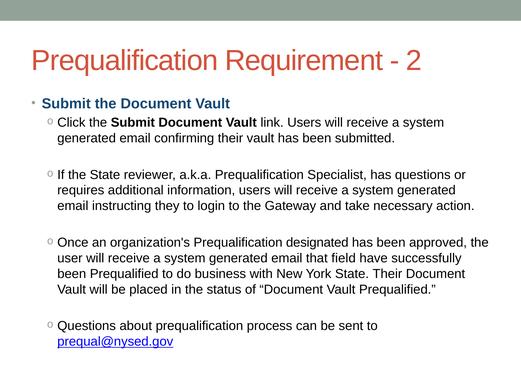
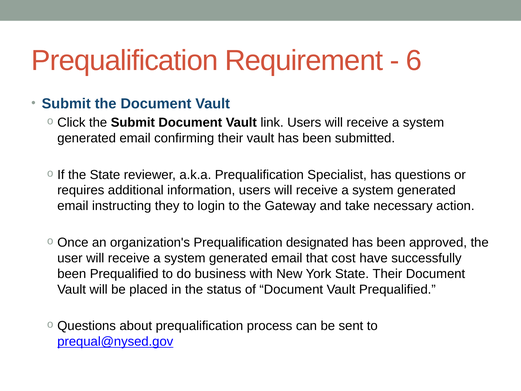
2: 2 -> 6 (414, 61)
field: field -> cost (344, 258)
